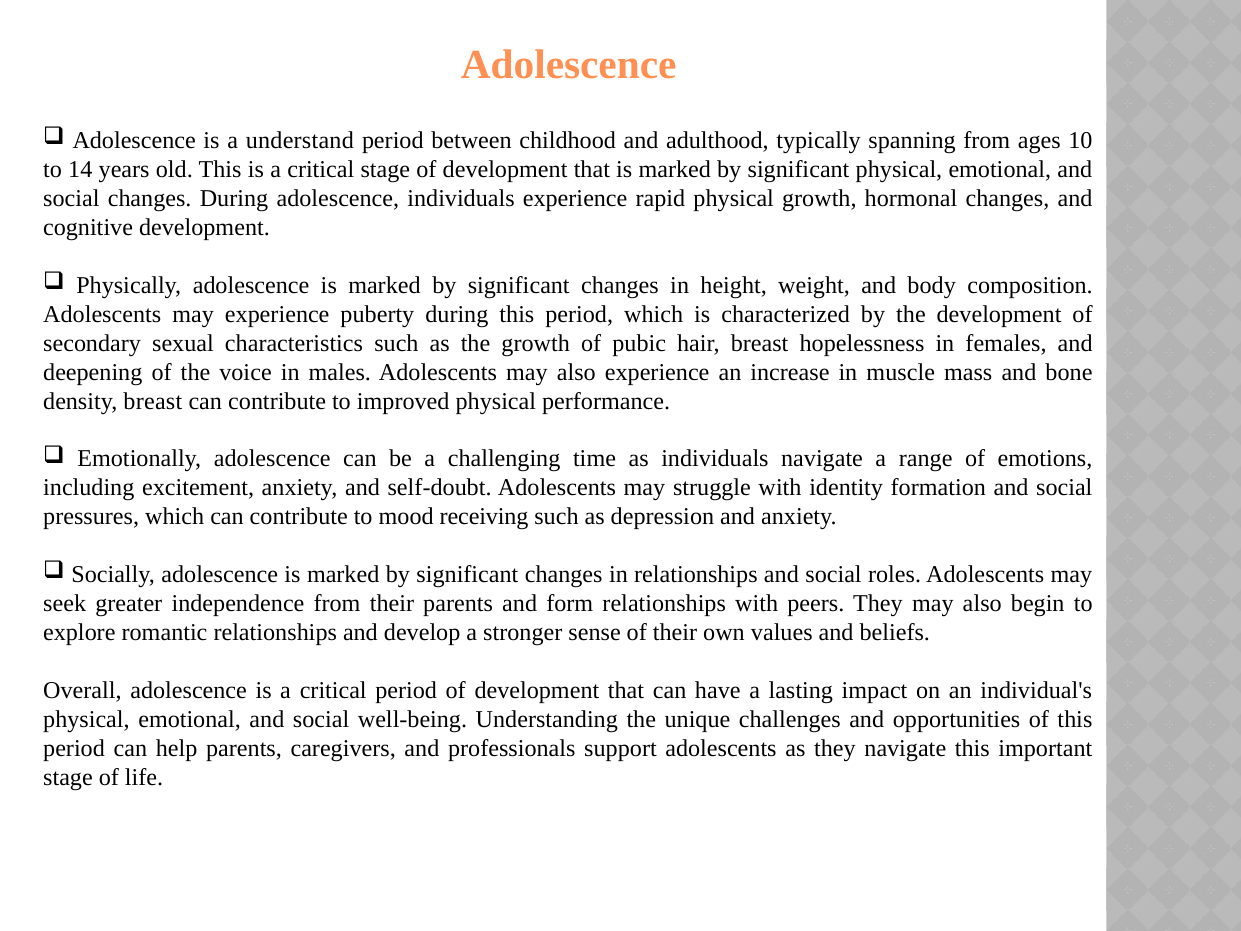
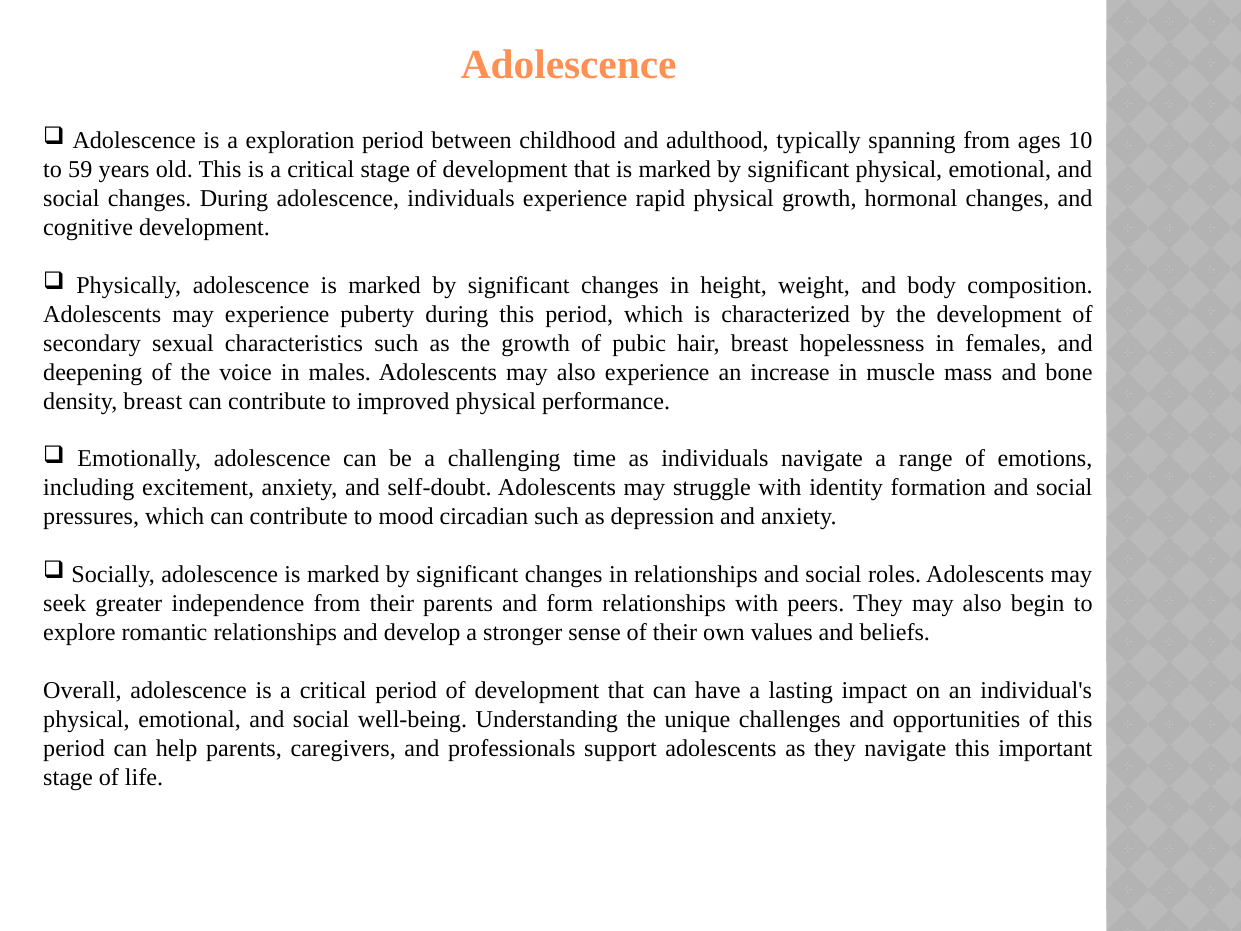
understand: understand -> exploration (300, 140)
14: 14 -> 59 (80, 169)
receiving: receiving -> circadian (484, 517)
